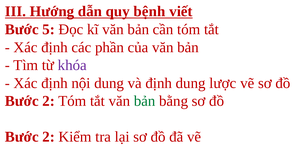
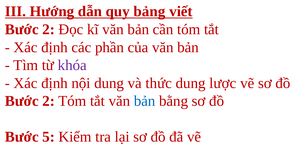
bệnh: bệnh -> bảng (149, 11)
5: 5 -> 2 (49, 29)
và định: định -> thức (159, 83)
bản colour: green -> blue (145, 101)
2: 2 -> 5 (49, 137)
